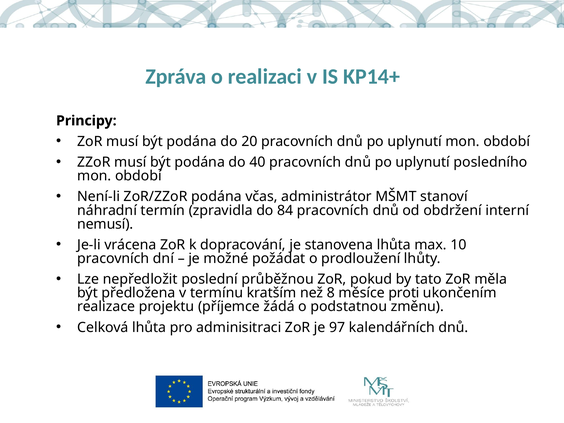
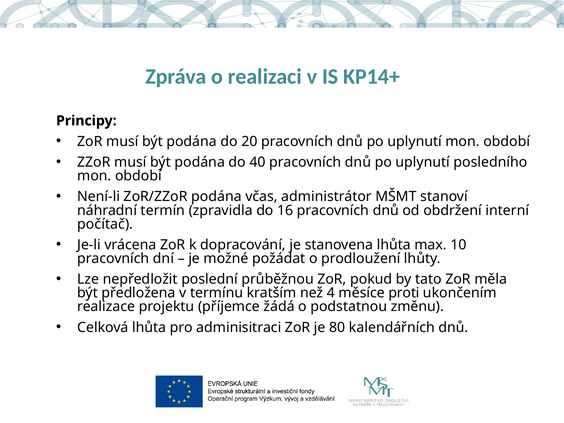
84: 84 -> 16 (285, 210)
nemusí: nemusí -> počítač (105, 224)
8: 8 -> 4 (331, 293)
97: 97 -> 80 (337, 327)
